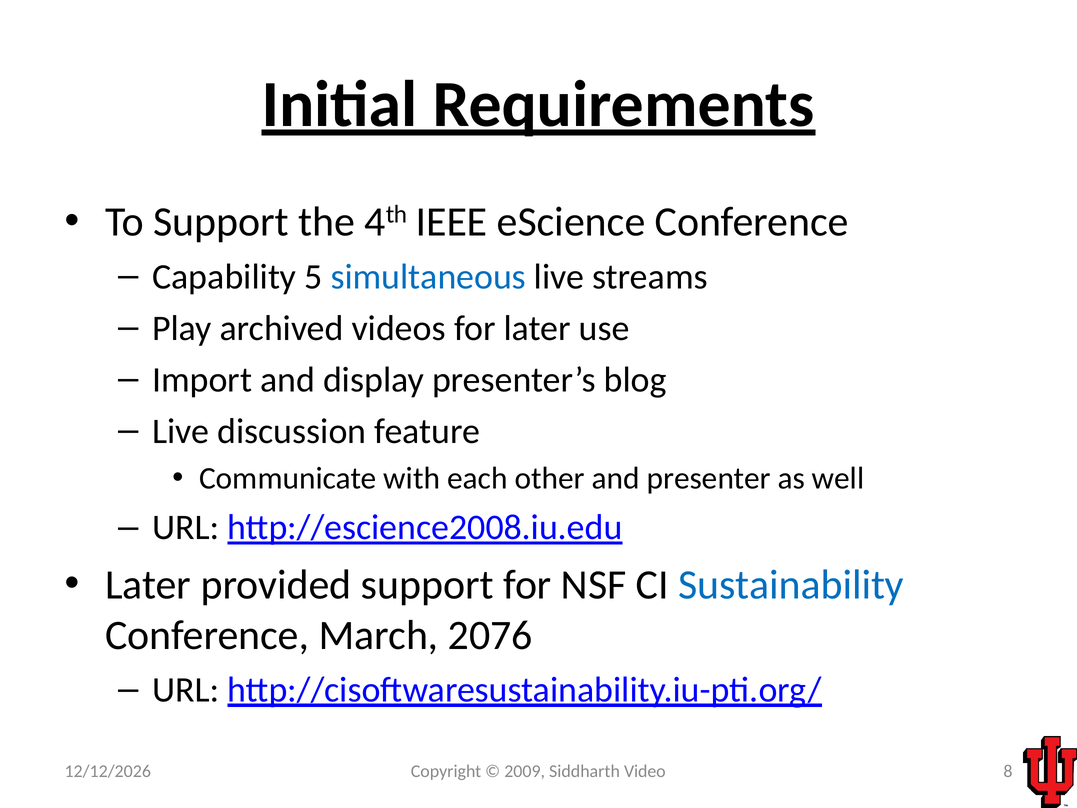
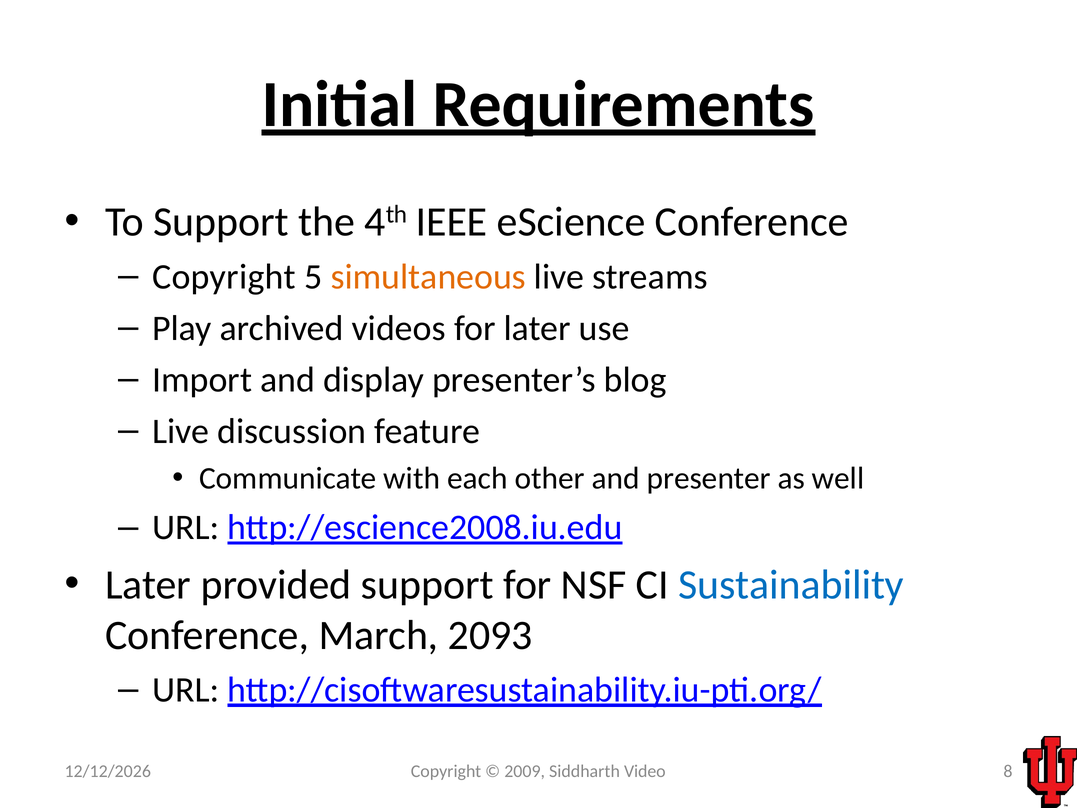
Capability: Capability -> Copyright (224, 277)
simultaneous colour: blue -> orange (428, 277)
2076: 2076 -> 2093 (490, 635)
